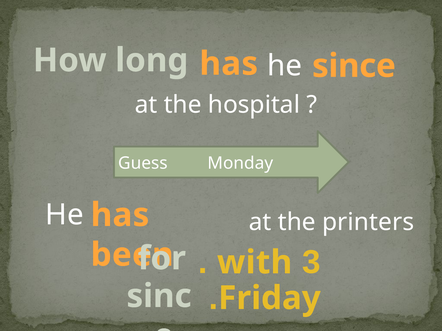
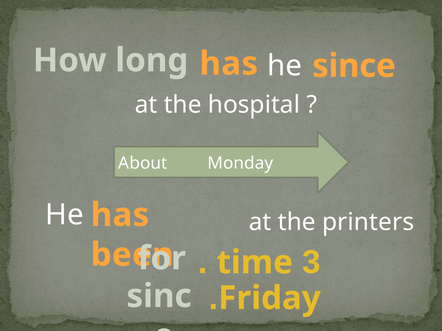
Guess: Guess -> About (143, 163)
with: with -> time (255, 263)
